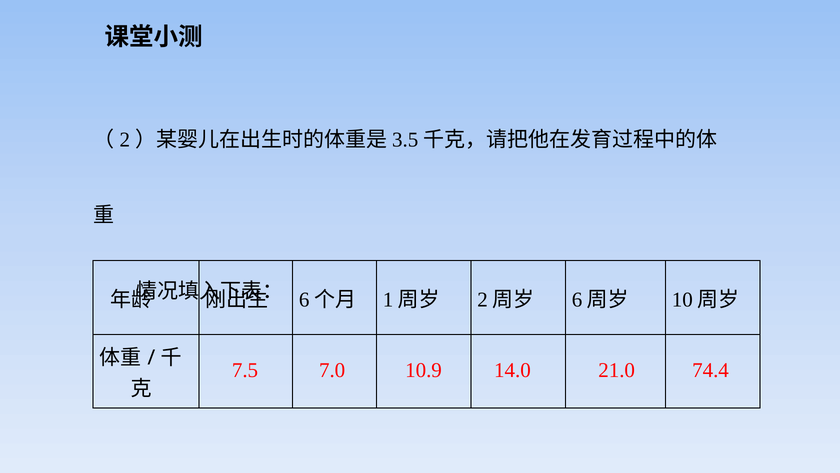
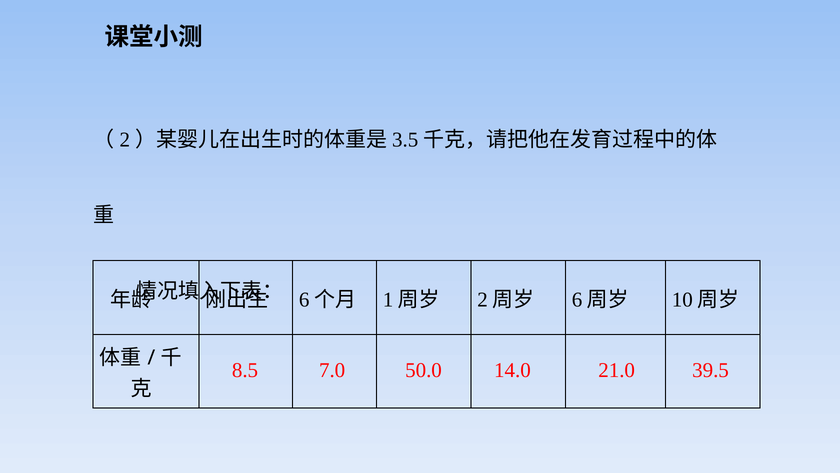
7.5: 7.5 -> 8.5 (245, 370)
10.9: 10.9 -> 50.0 (424, 370)
74.4: 74.4 -> 39.5 (711, 370)
